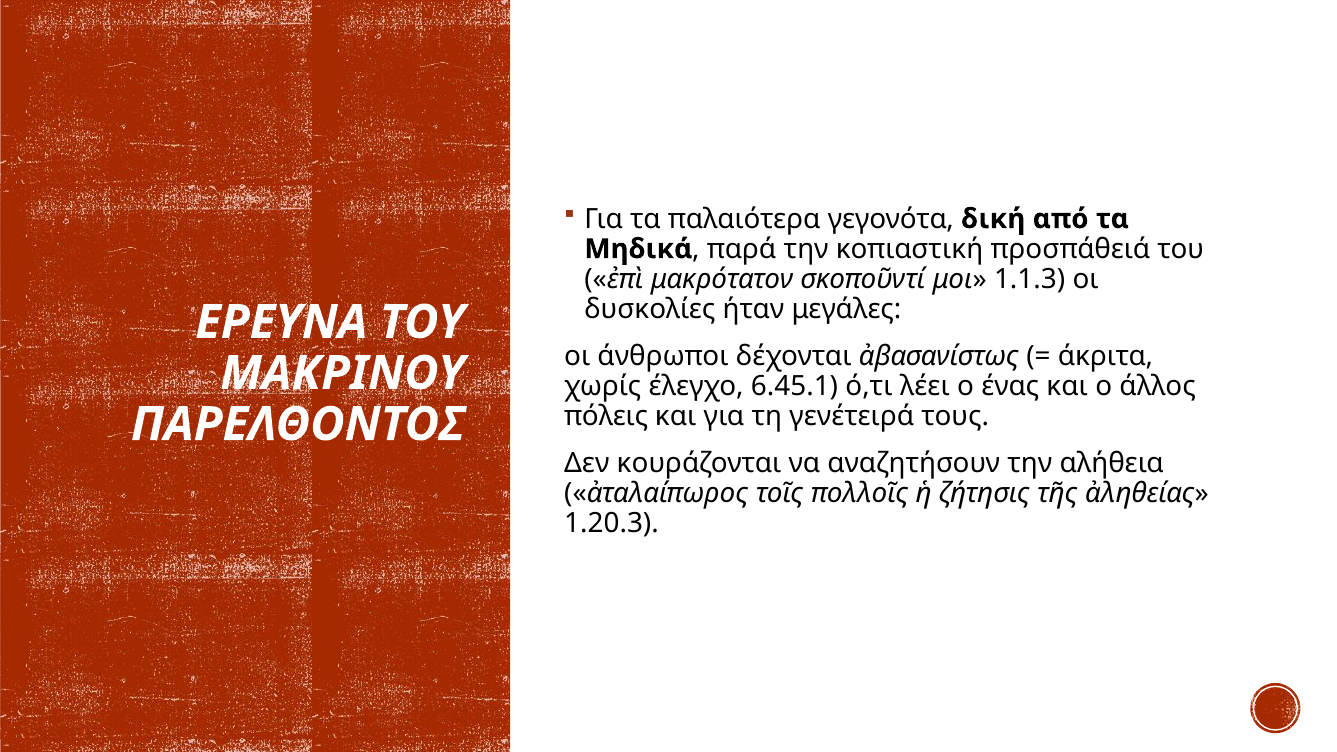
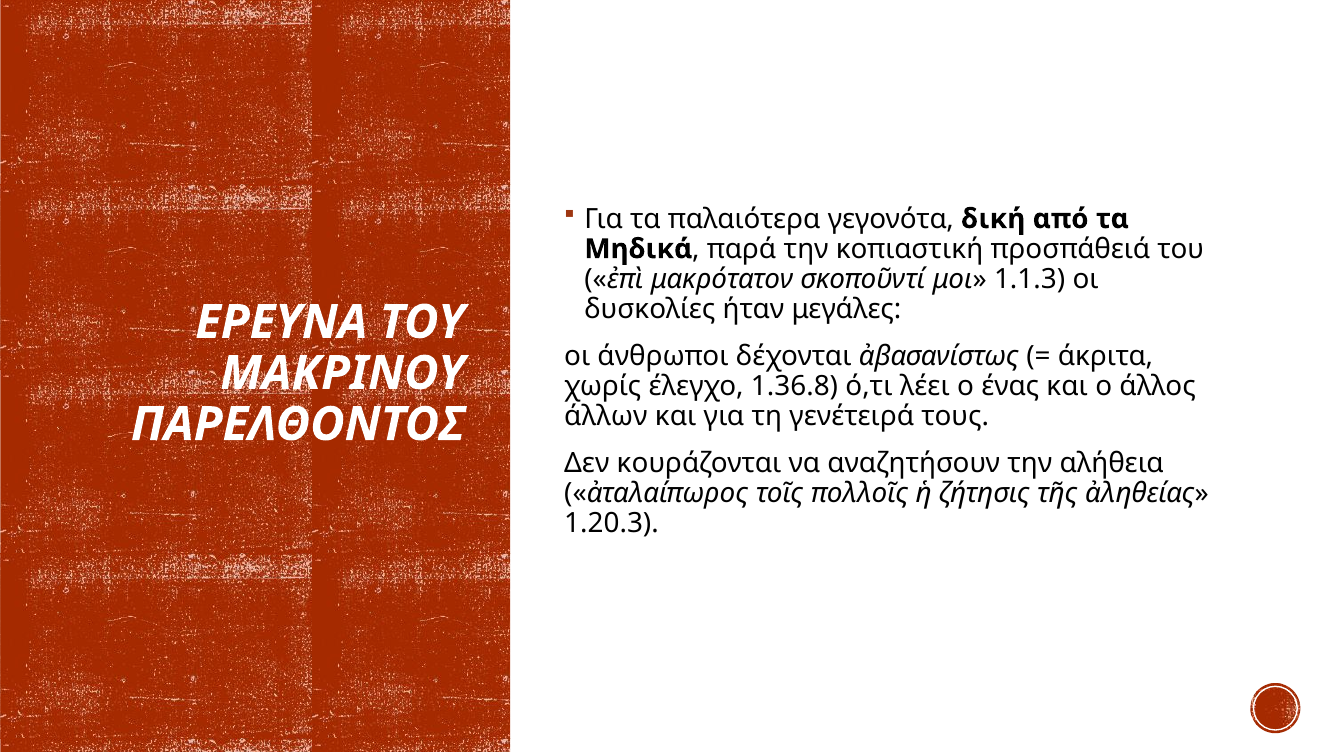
6.45.1: 6.45.1 -> 1.36.8 (795, 386)
πόλεις: πόλεις -> άλλων (606, 416)
